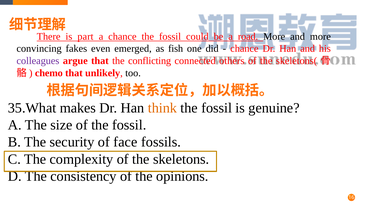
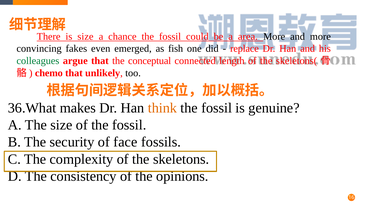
is part: part -> size (85, 37)
road: road -> area (248, 37)
chance: chance -> replace (244, 49)
colleagues colour: purple -> green (38, 61)
conflicting: conflicting -> conceptual (150, 61)
others: others -> length (232, 61)
35.What: 35.What -> 36.What (32, 108)
